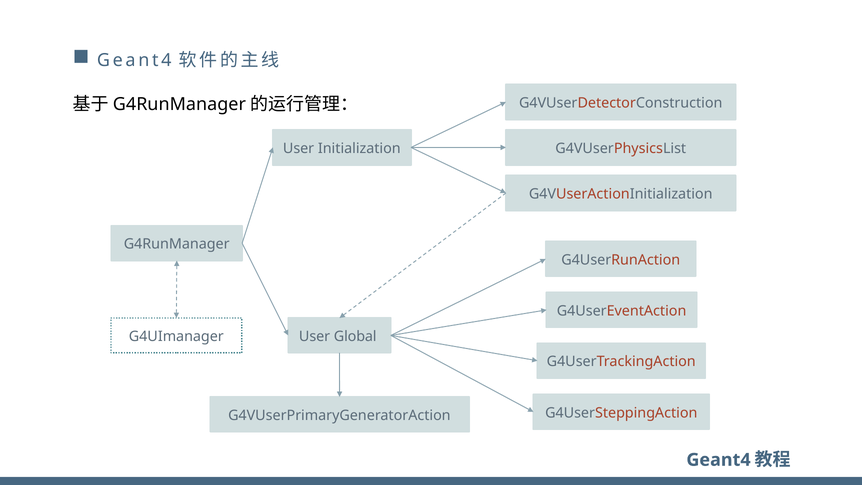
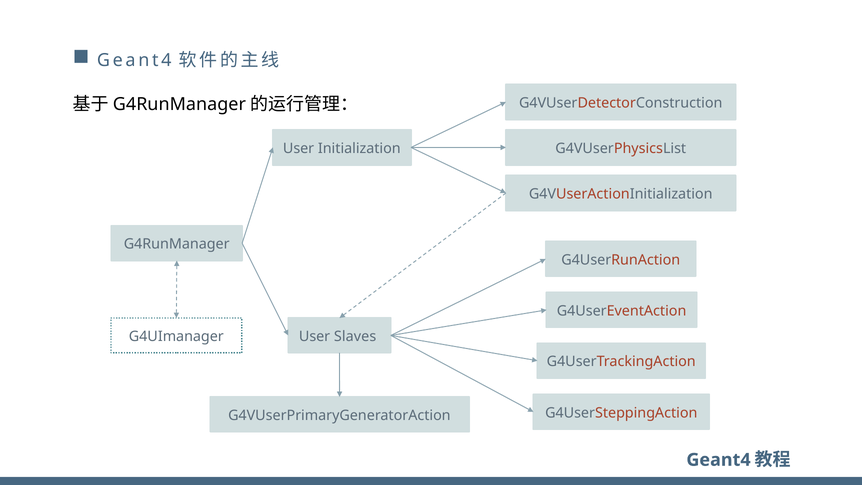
Global: Global -> Slaves (355, 336)
